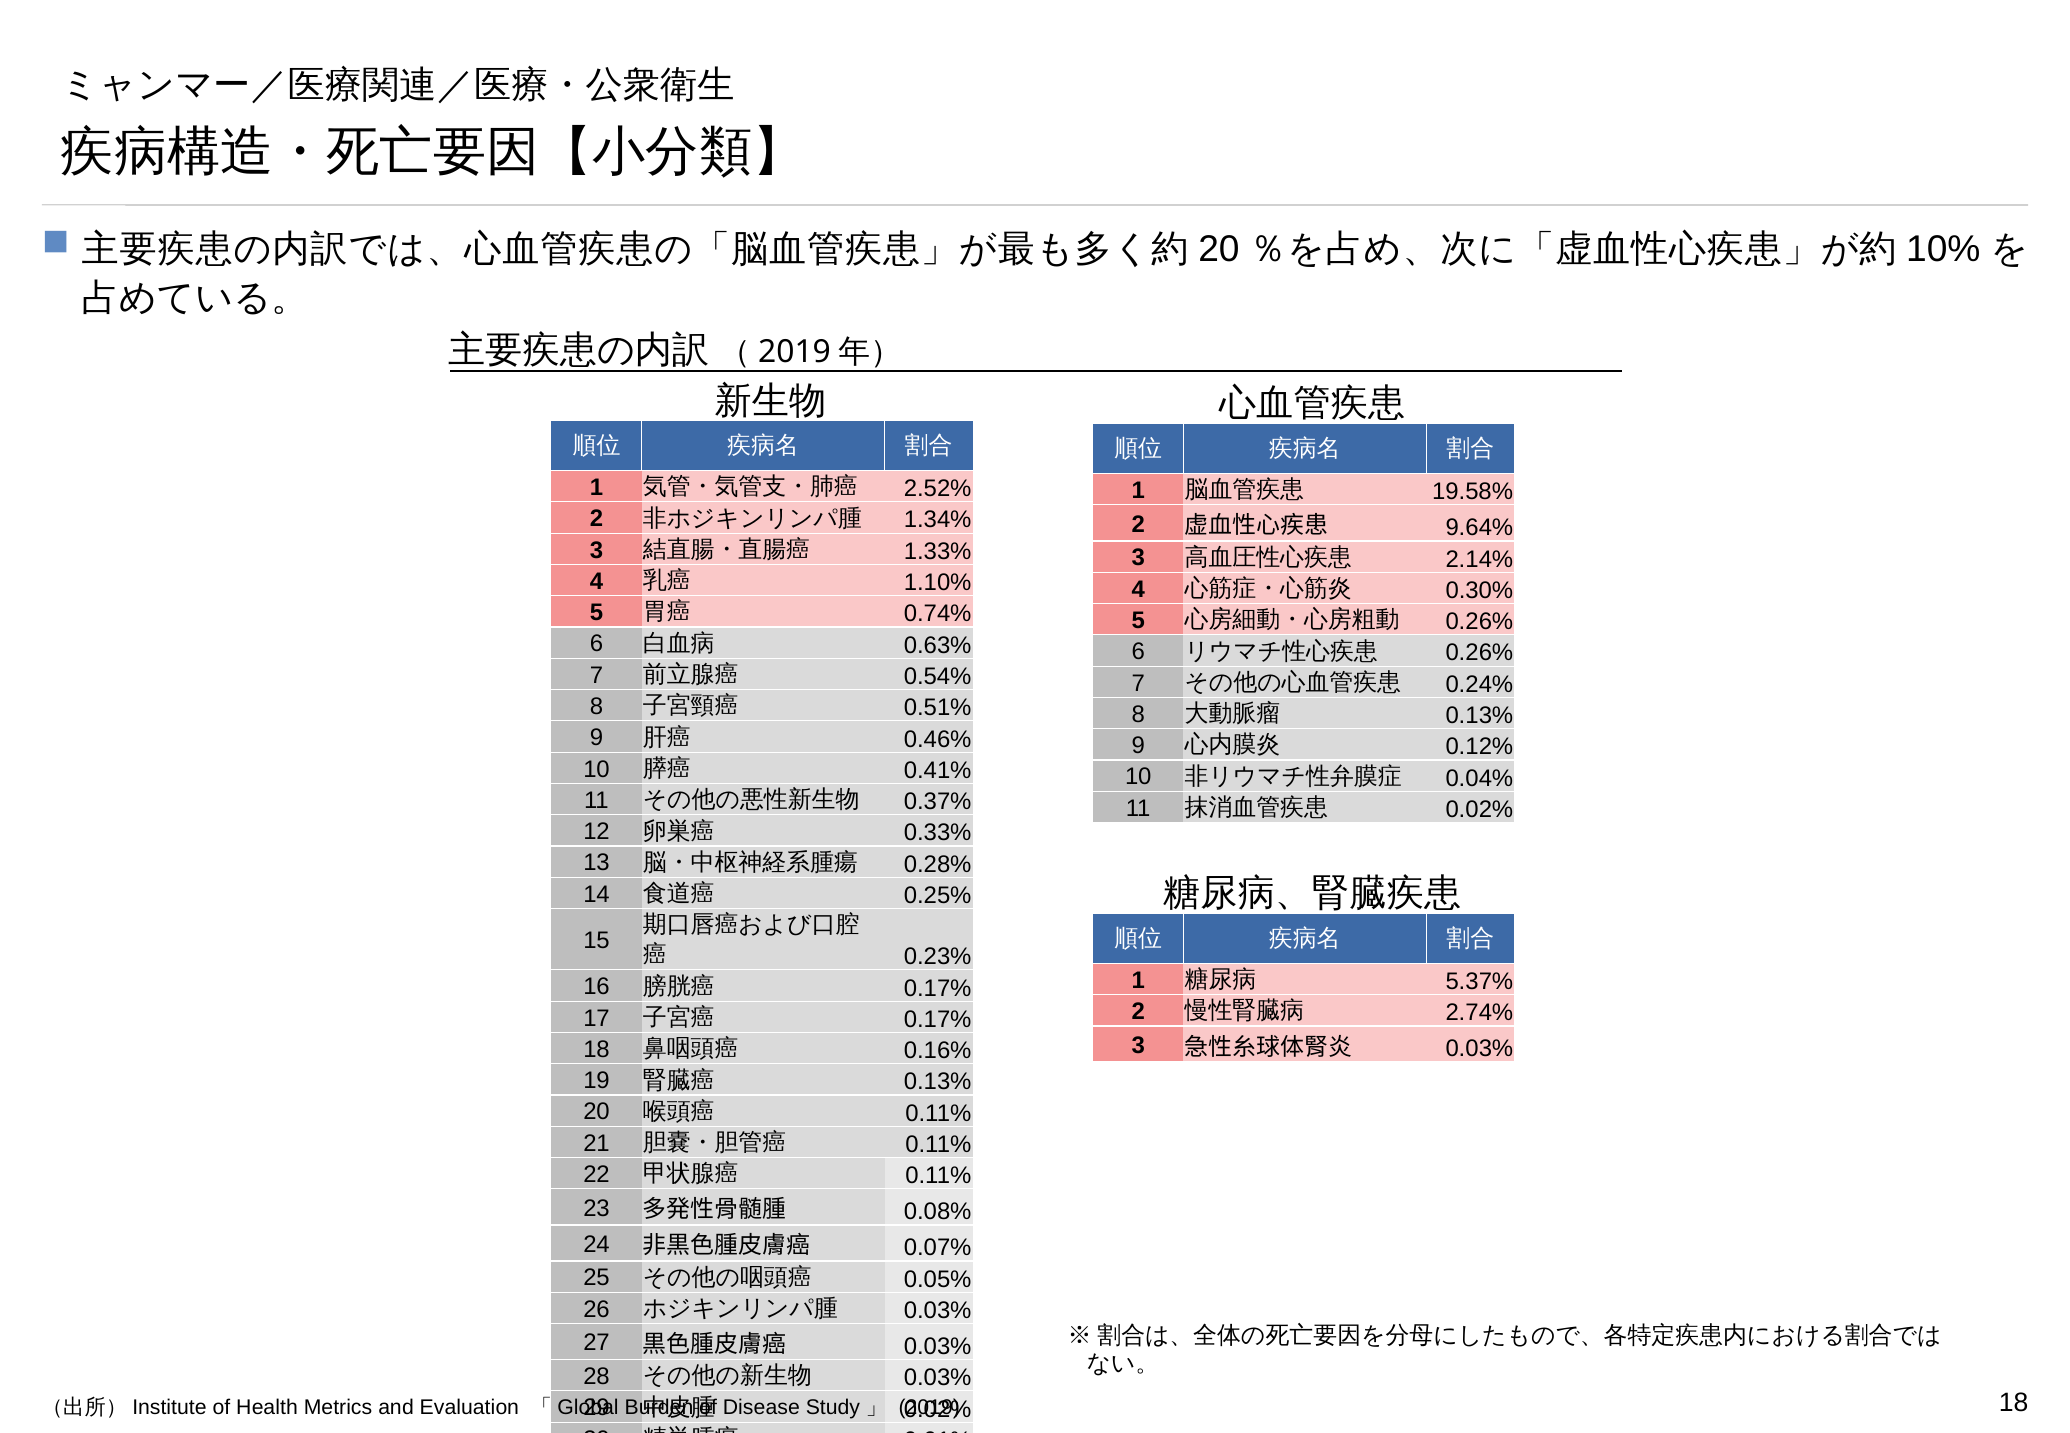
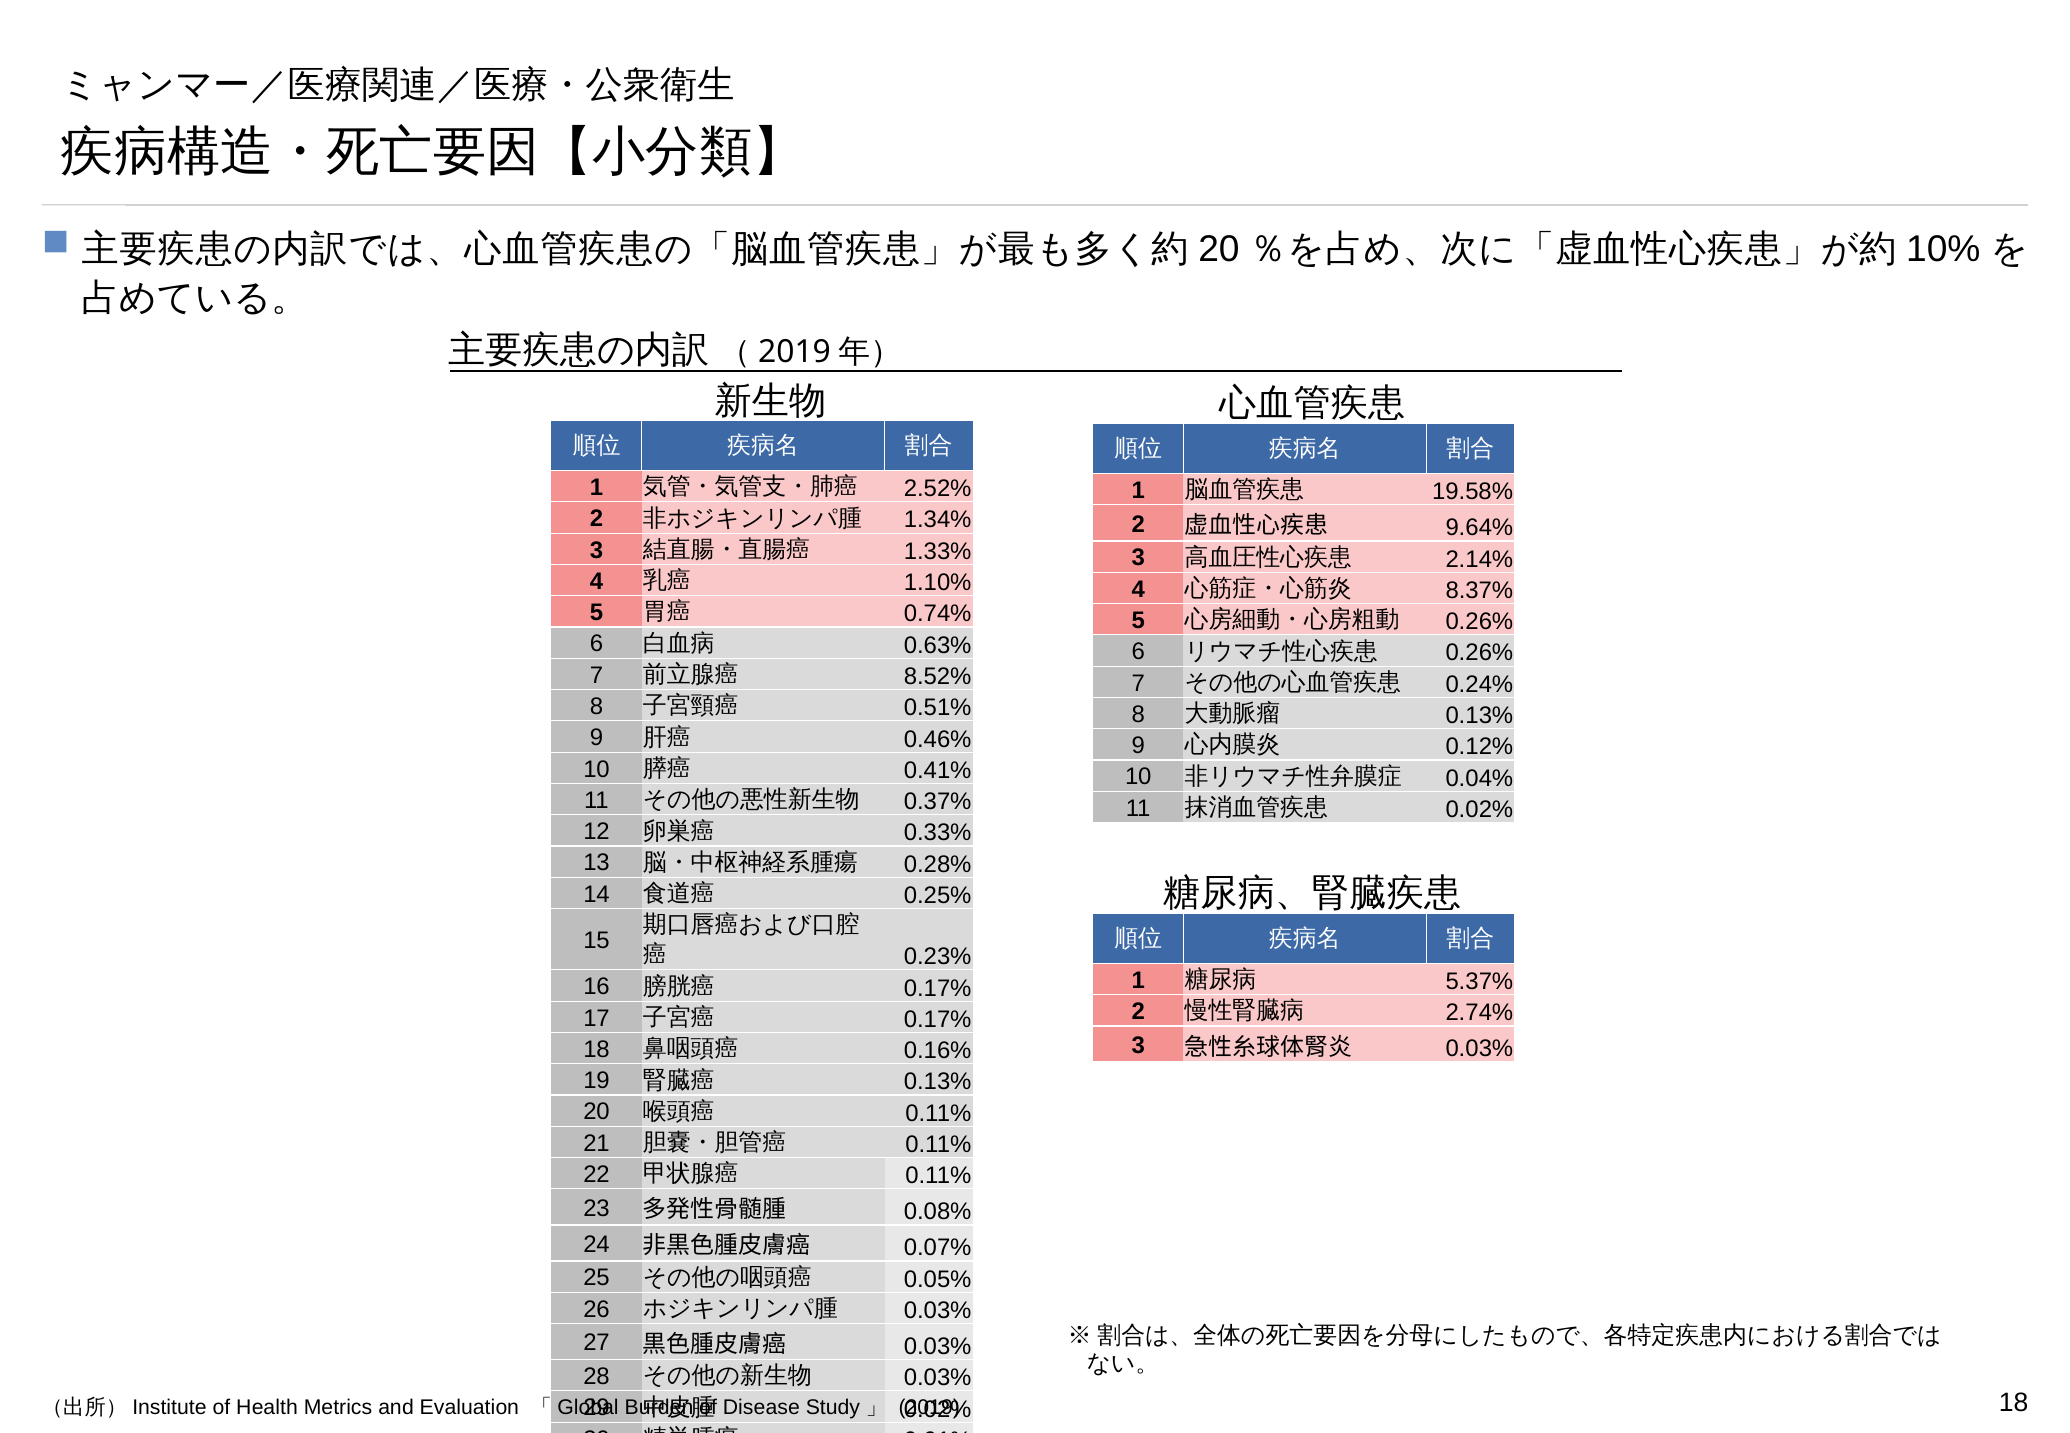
0.30%: 0.30% -> 8.37% (1479, 591)
0.54%: 0.54% -> 8.52% (938, 677)
